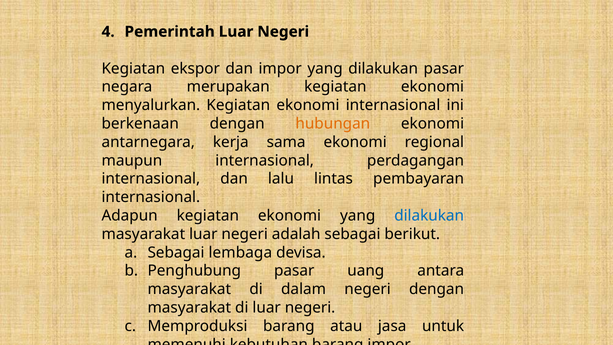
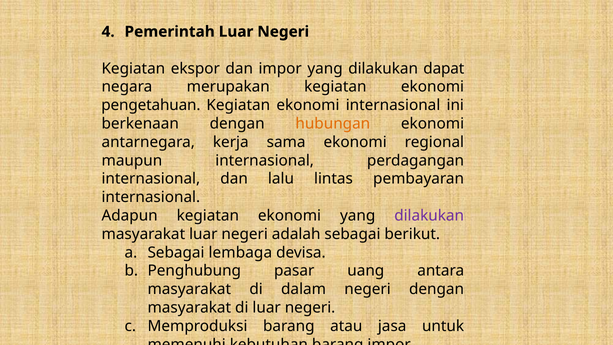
dilakukan pasar: pasar -> dapat (444, 68)
menyalurkan: menyalurkan -> pengetahuan (151, 105)
dilakukan colour: blue -> purple (429, 216)
